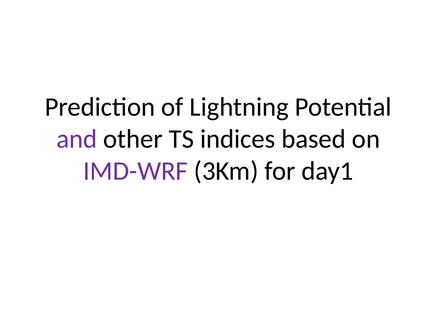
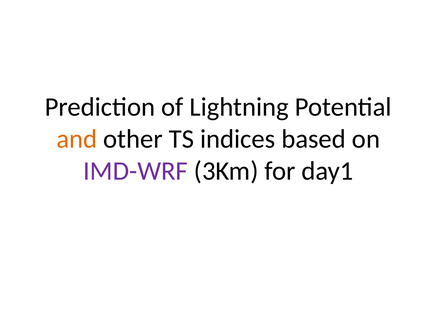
and colour: purple -> orange (77, 139)
